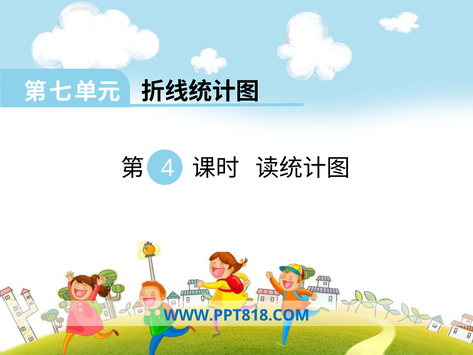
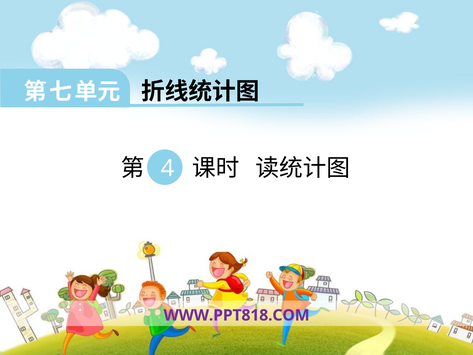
WWW.PPT818.COM colour: blue -> purple (237, 315)
